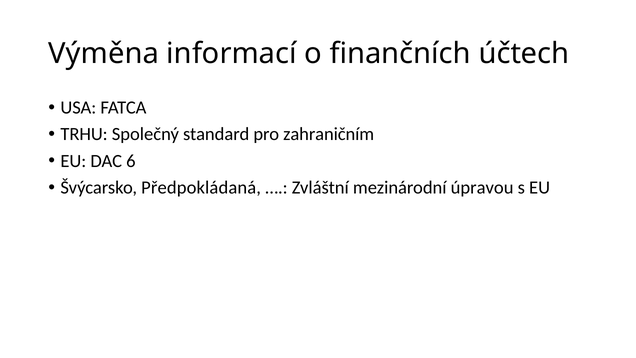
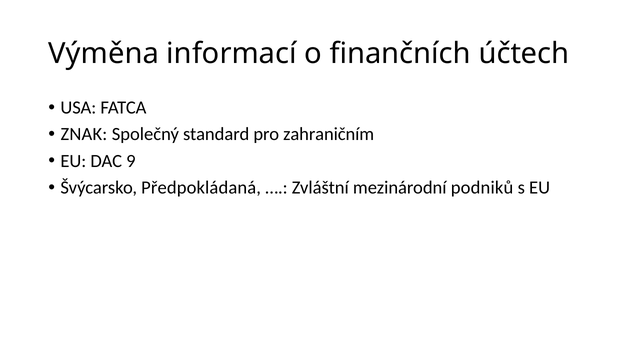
TRHU: TRHU -> ZNAK (84, 134)
6: 6 -> 9 (131, 161)
úpravou: úpravou -> podniků (482, 188)
